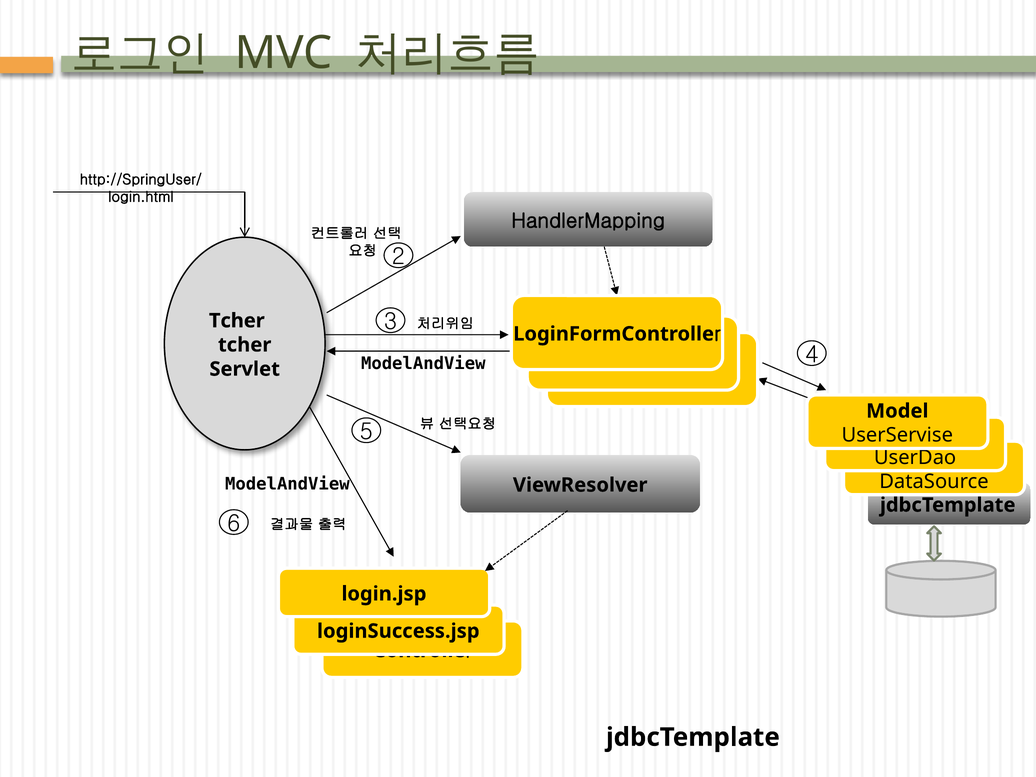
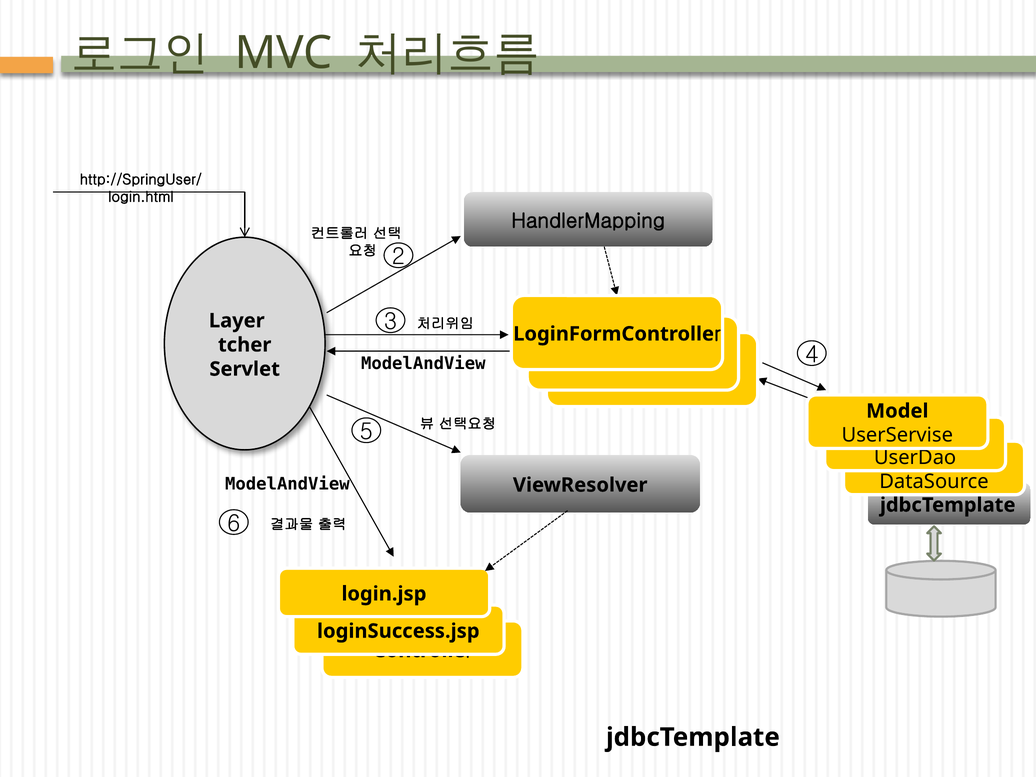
Tcher: Tcher -> Layer (237, 321)
